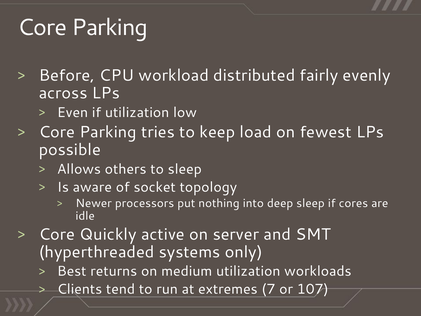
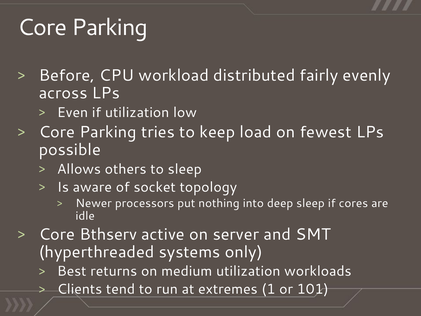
Quickly: Quickly -> Bthserv (108, 234)
7: 7 -> 1 (268, 289)
107: 107 -> 101 (313, 289)
